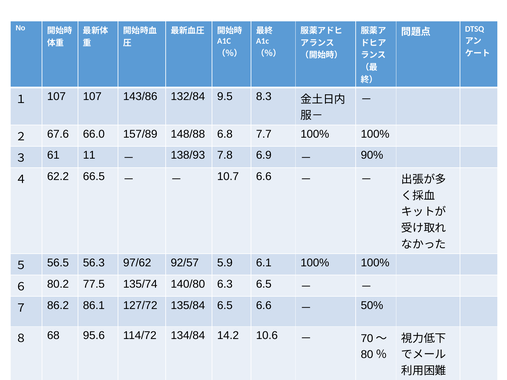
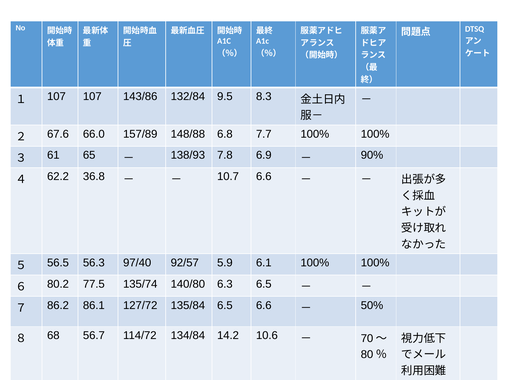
11: 11 -> 65 (89, 155)
66.5: 66.5 -> 36.8 (94, 177)
97/62: 97/62 -> 97/40 (137, 263)
95.6: 95.6 -> 56.7 (94, 336)
